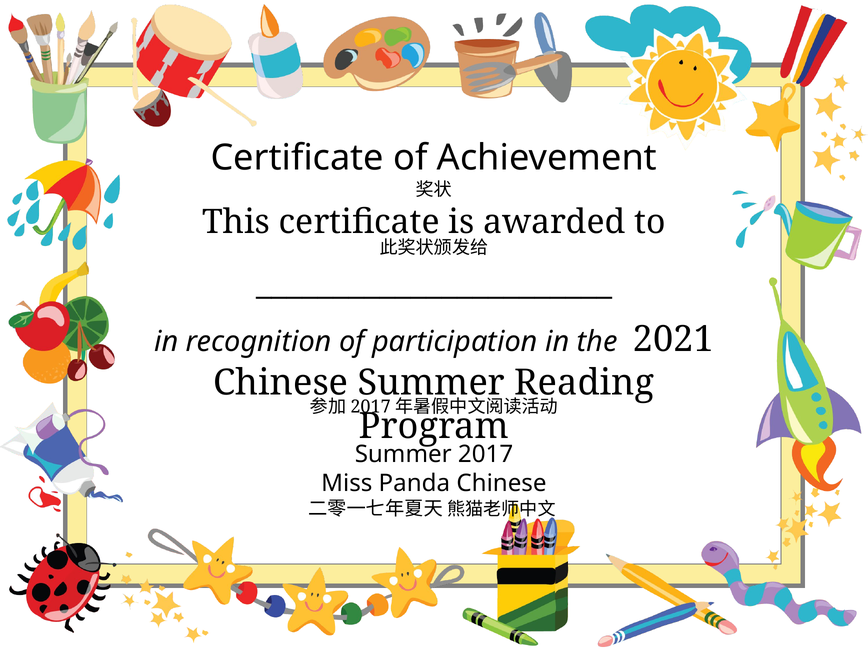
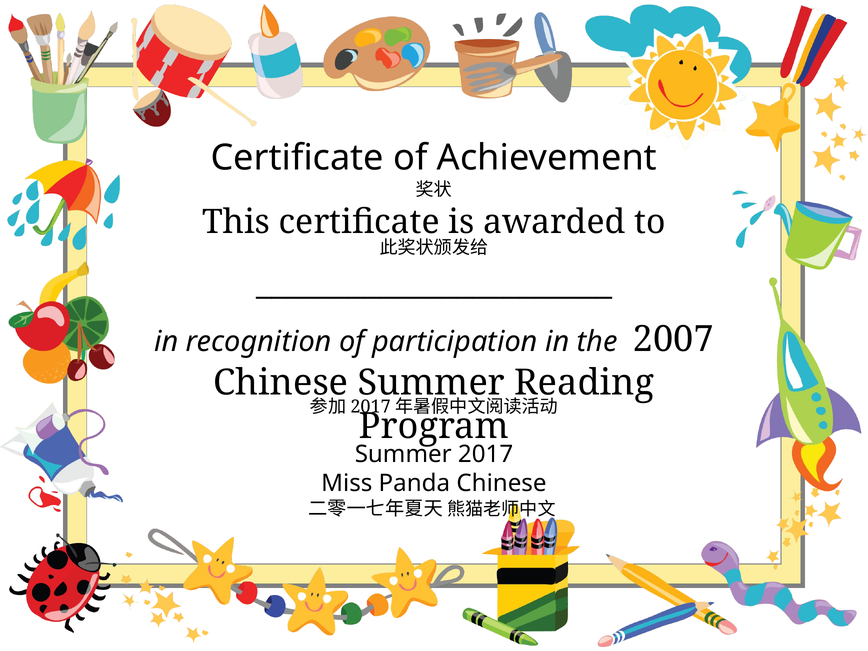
2021: 2021 -> 2007 (673, 340)
